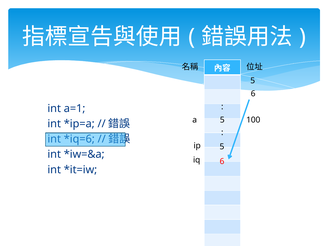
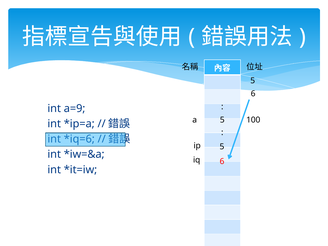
a=1: a=1 -> a=9 (75, 108)
